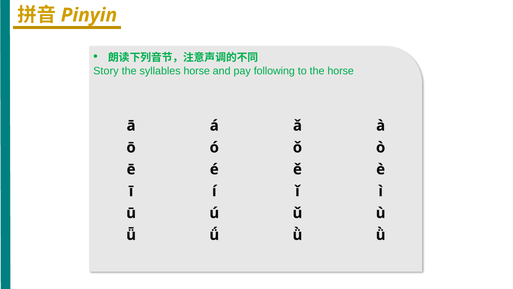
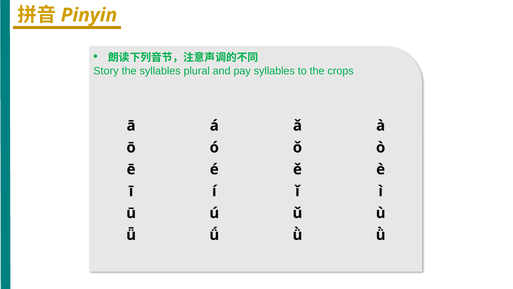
syllables horse: horse -> plural (197, 71)
pay following: following -> syllables (274, 71)
the horse: horse -> crops (341, 71)
